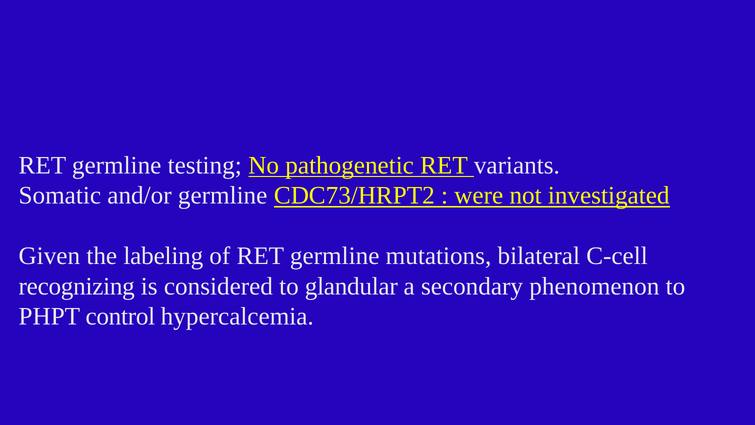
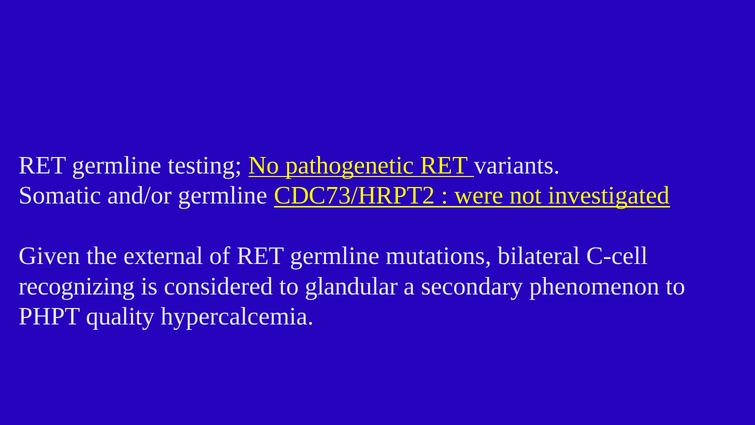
labeling: labeling -> external (163, 256)
control: control -> quality (120, 316)
